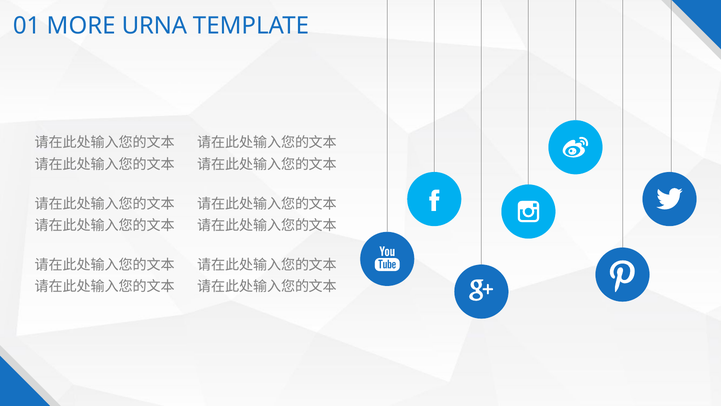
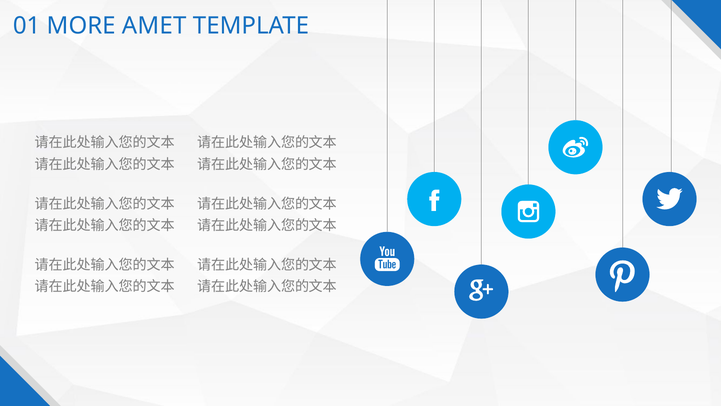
URNA: URNA -> AMET (154, 26)
